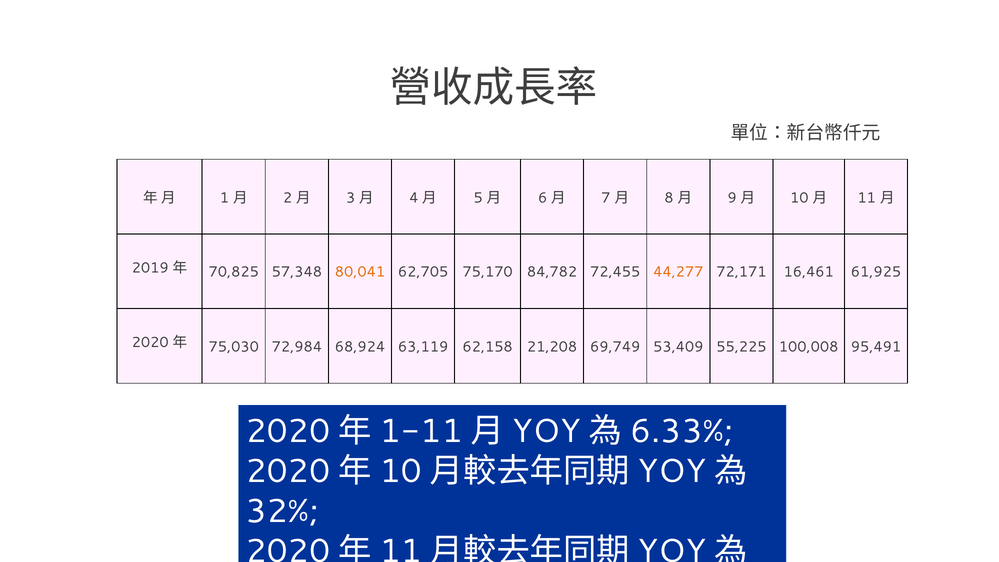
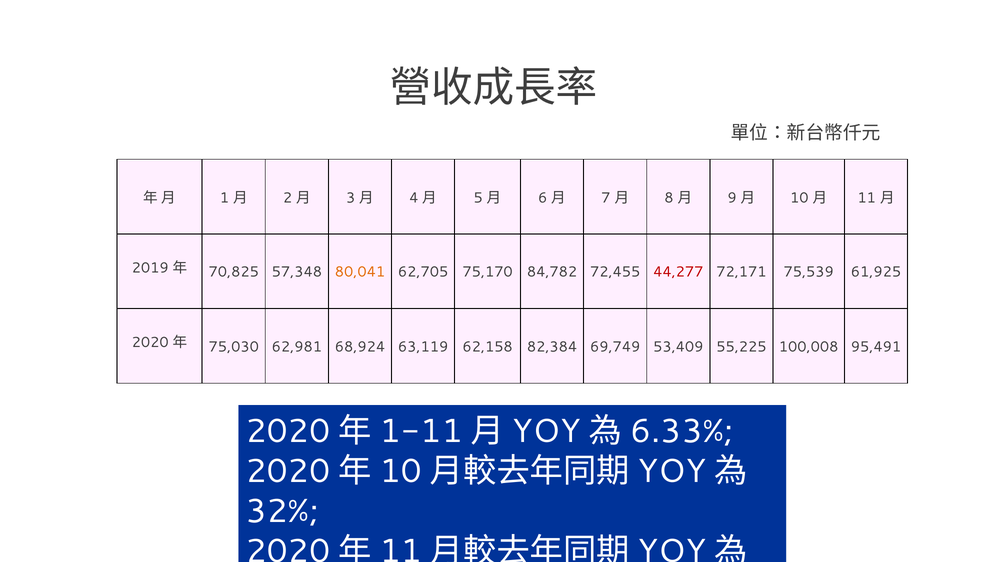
44,277 colour: orange -> red (678, 272)
16,461: 16,461 -> 75,539 (809, 272)
72,984: 72,984 -> 62,981 (297, 347)
21,208: 21,208 -> 82,384 (552, 347)
